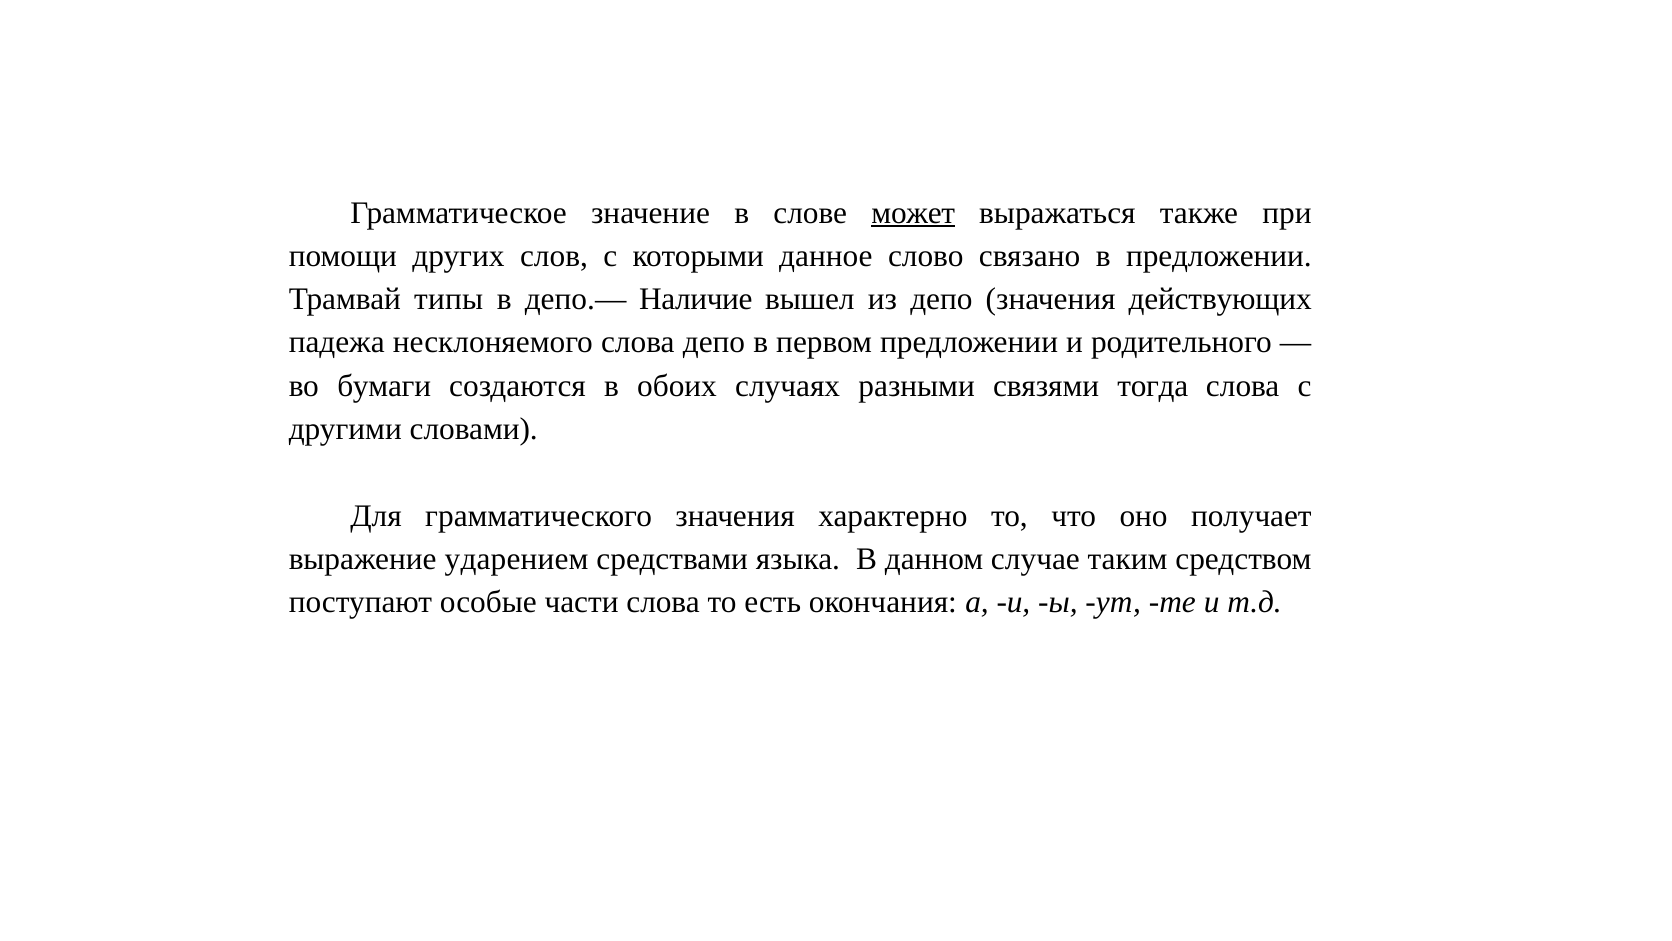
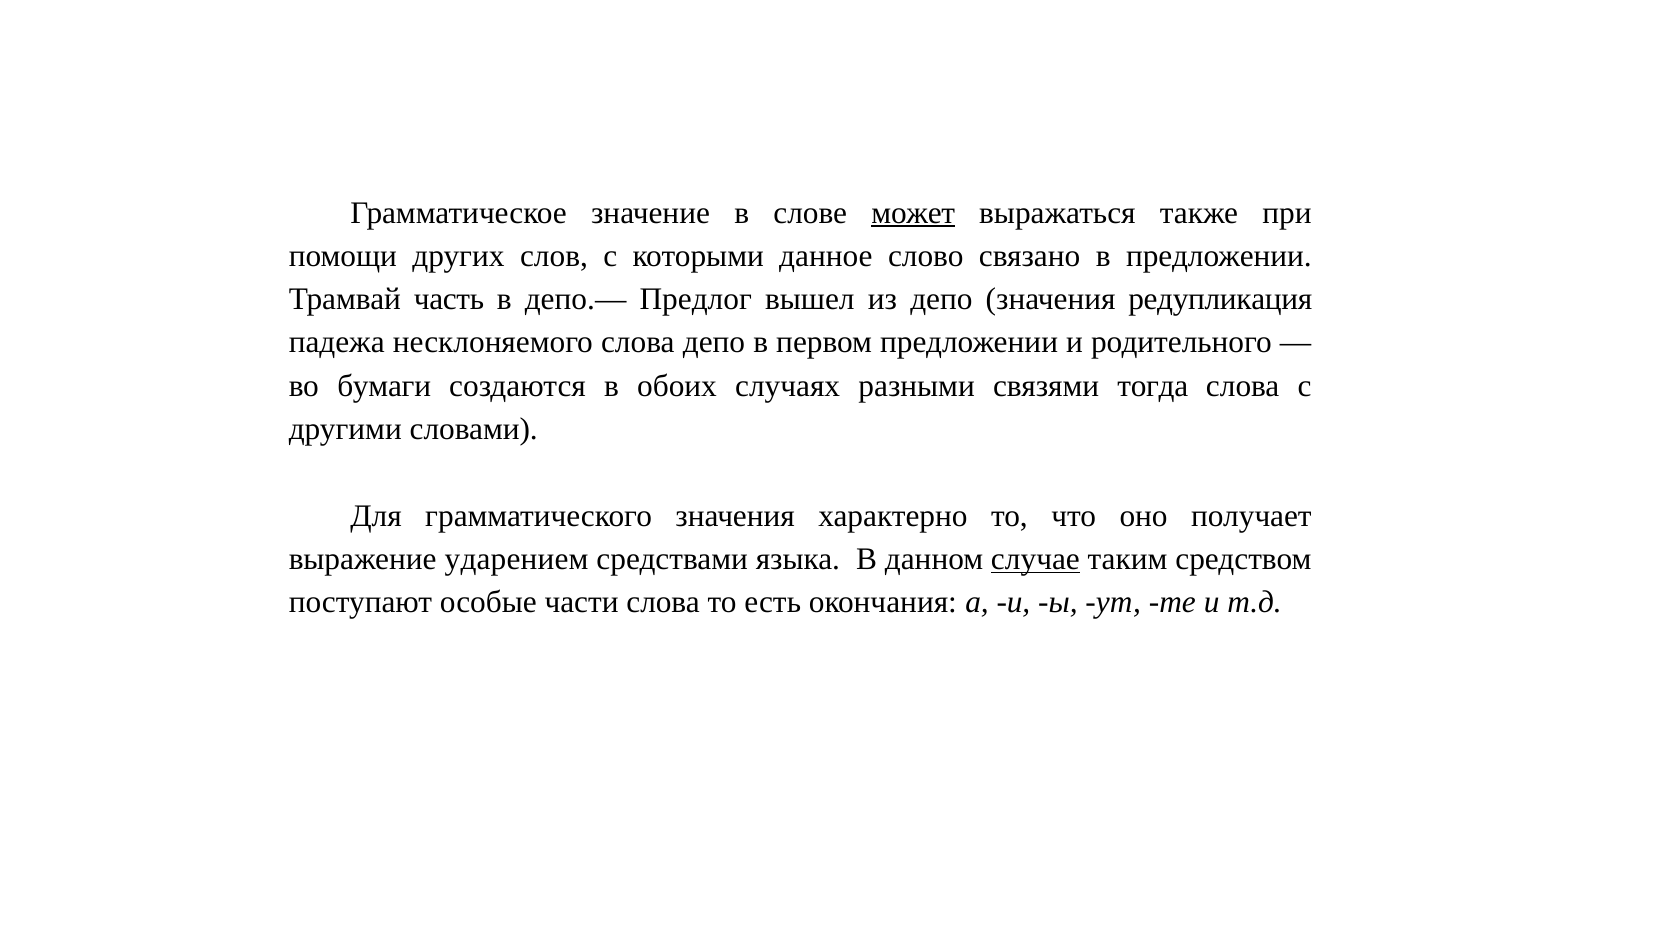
типы: типы -> часть (449, 299)
Наличие: Наличие -> Предлог (696, 299)
действующих: действующих -> редупликация (1220, 299)
случае underline: none -> present (1035, 559)
